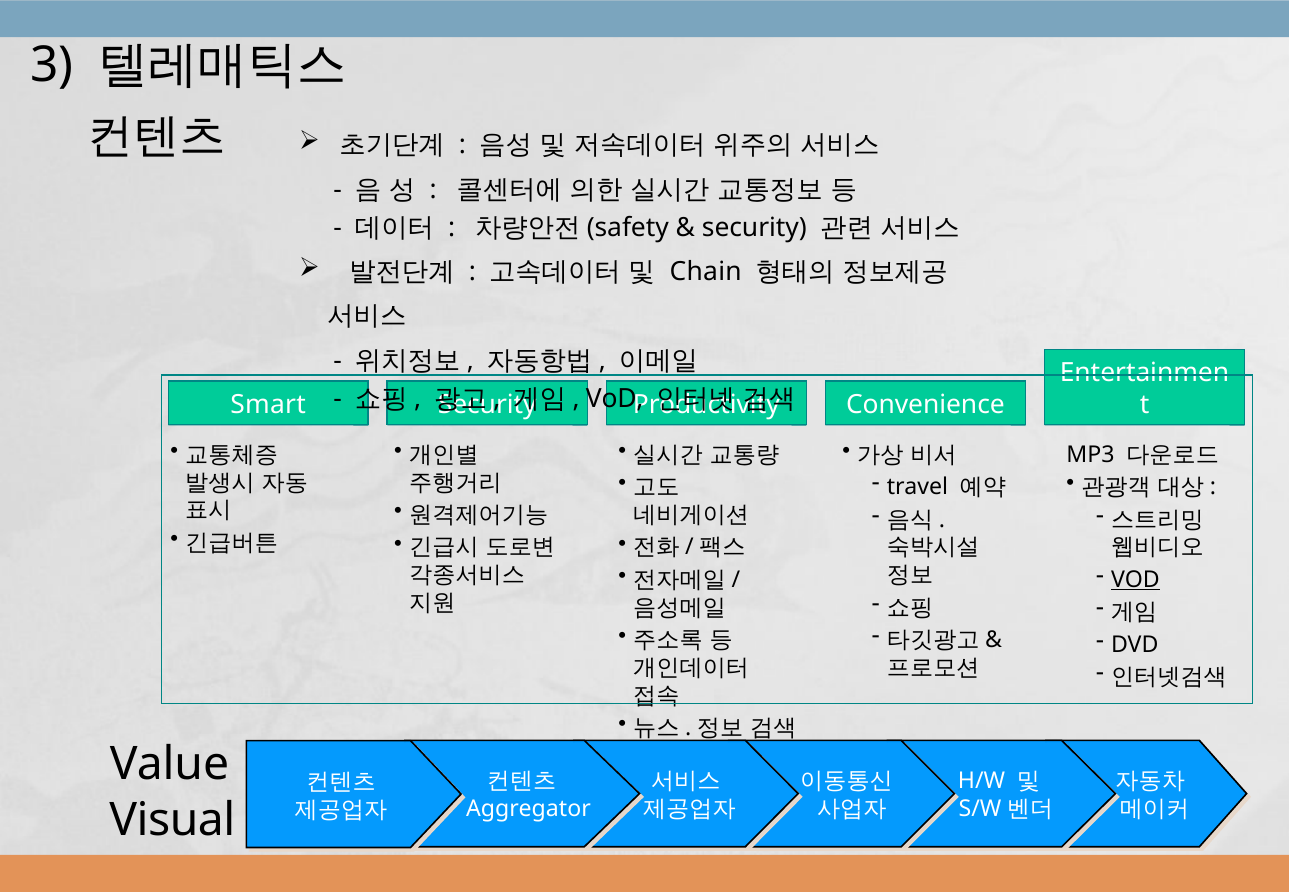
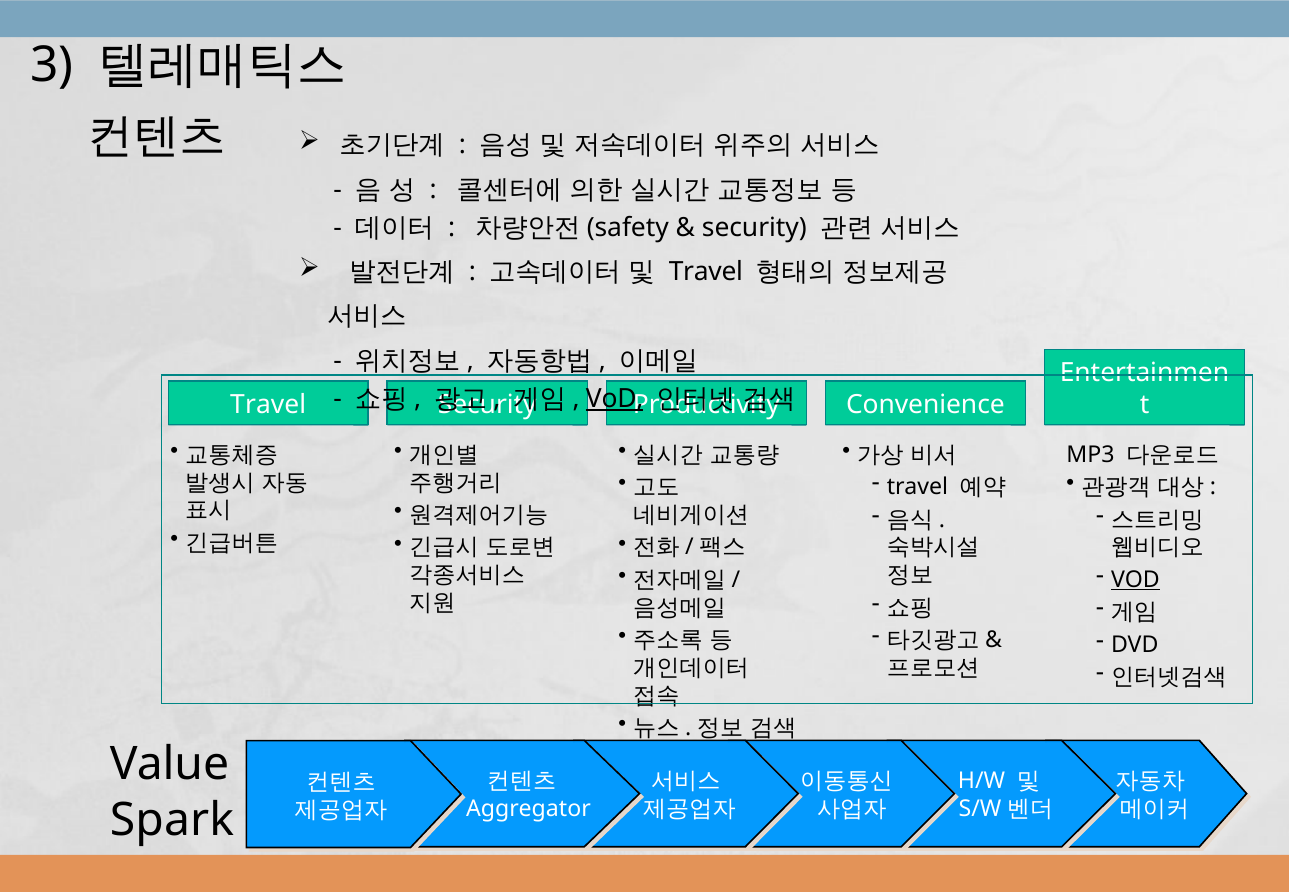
Chain: Chain -> Travel (706, 272)
VoD underline: none -> present (615, 399)
Smart: Smart -> Travel (268, 405)
Visual: Visual -> Spark (172, 820)
